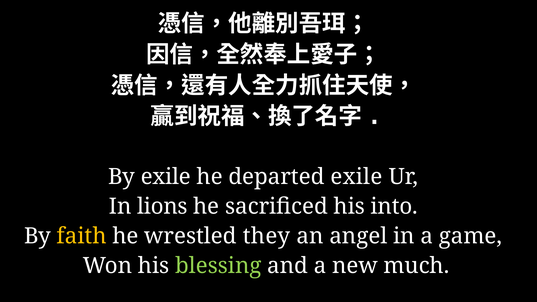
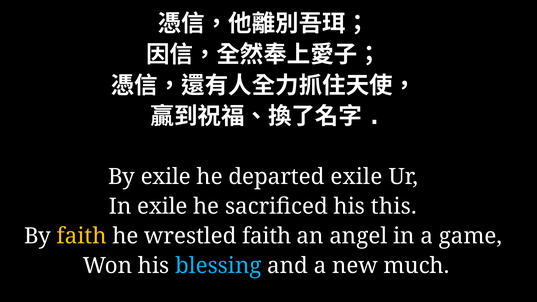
In lions: lions -> exile (162, 206)
into: into -> this (394, 206)
wrestled they: they -> faith (267, 236)
blessing colour: light green -> light blue (218, 266)
